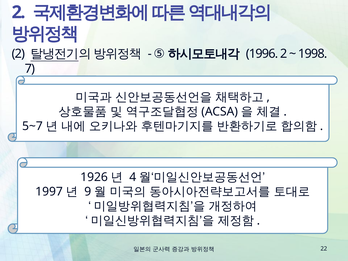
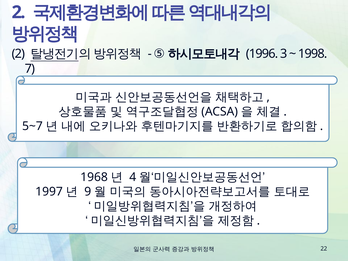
1996 2: 2 -> 3 (284, 54)
1926: 1926 -> 1968 (94, 177)
